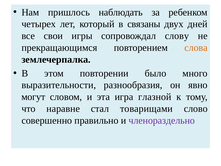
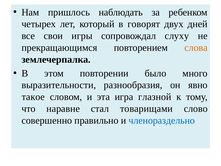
связаны: связаны -> говорят (144, 24)
слову: слову -> слуху (177, 36)
могут: могут -> такое (33, 97)
членораздельно colour: purple -> blue (162, 120)
